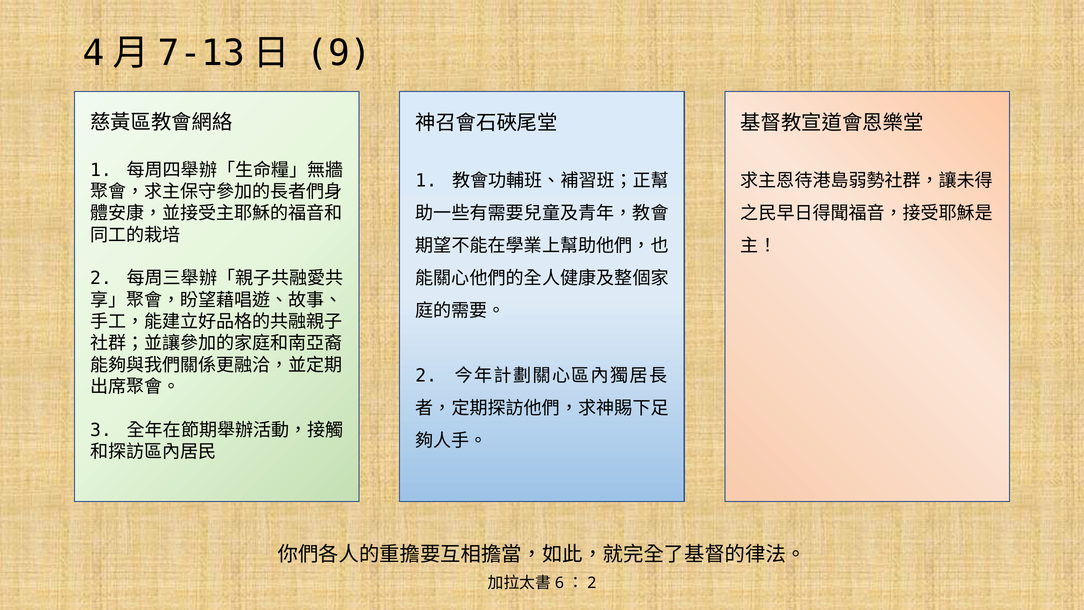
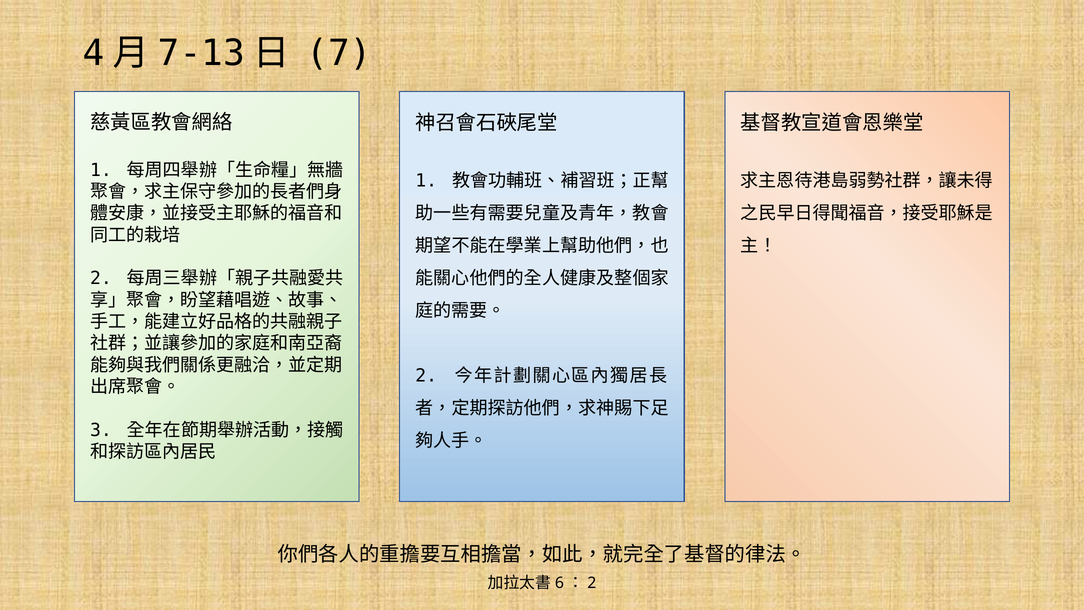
9: 9 -> 7 (339, 53)
